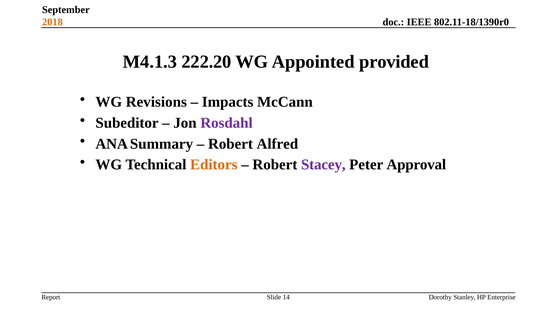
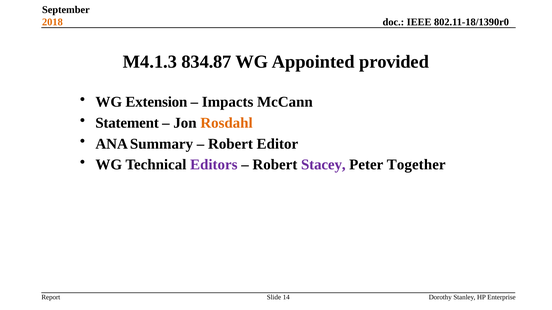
222.20: 222.20 -> 834.87 (206, 62)
Revisions: Revisions -> Extension (156, 102)
Subeditor: Subeditor -> Statement (127, 123)
Rosdahl colour: purple -> orange (227, 123)
Alfred: Alfred -> Editor (277, 144)
Editors colour: orange -> purple (214, 165)
Approval: Approval -> Together (416, 165)
